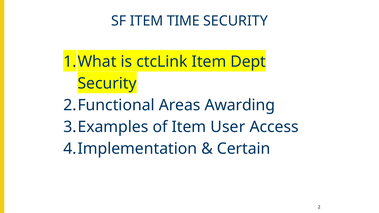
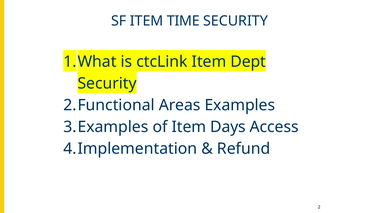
Awarding: Awarding -> Examples (240, 105)
User: User -> Days (228, 127)
Certain: Certain -> Refund (244, 149)
